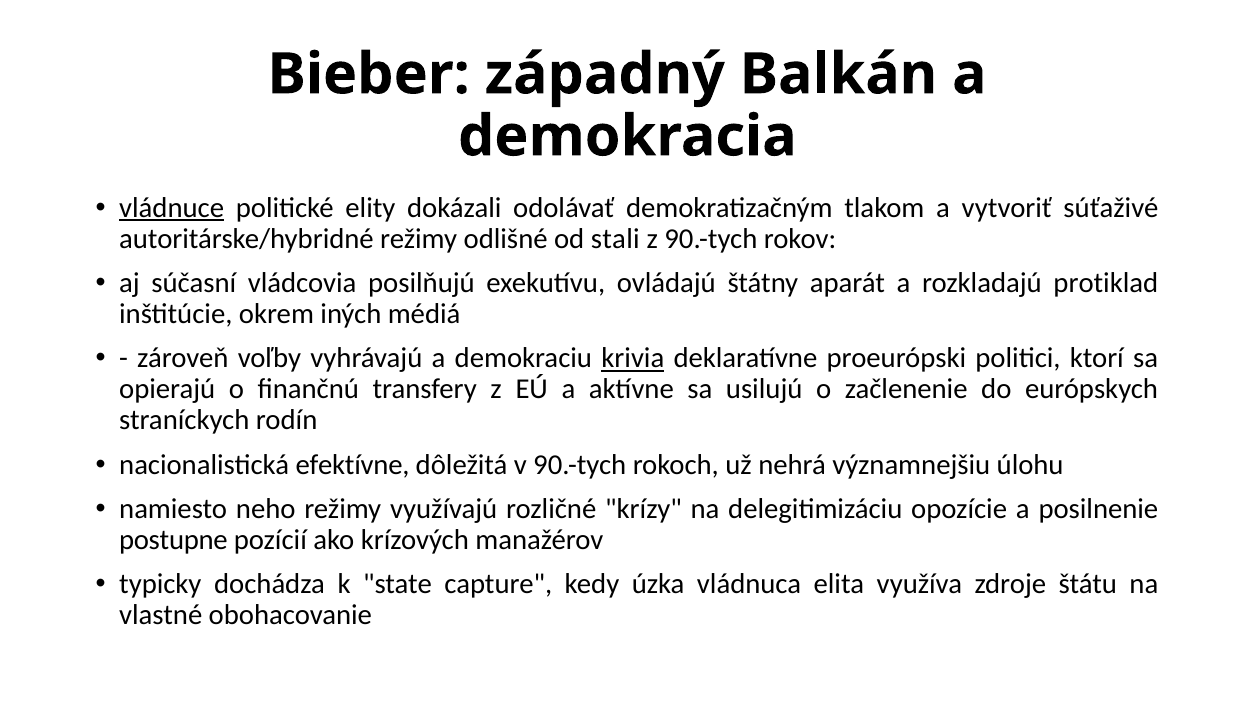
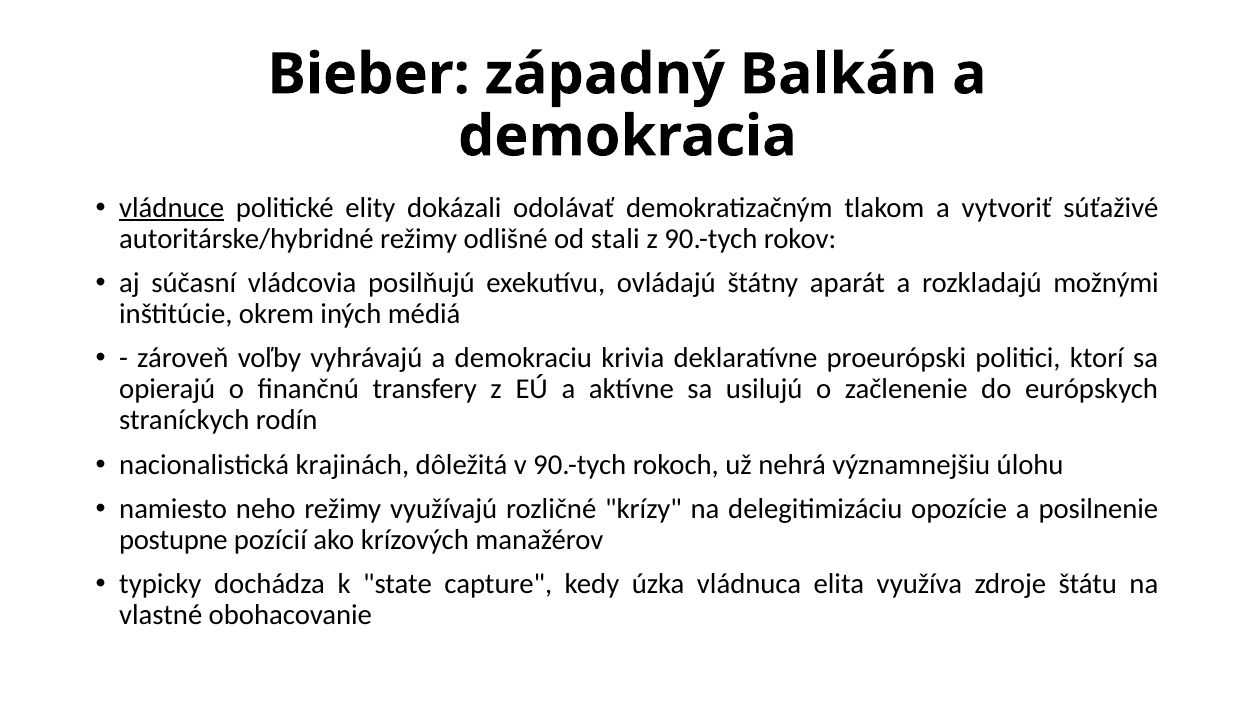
protiklad: protiklad -> možnými (1106, 283)
krivia underline: present -> none (633, 358)
efektívne: efektívne -> krajinách (352, 465)
